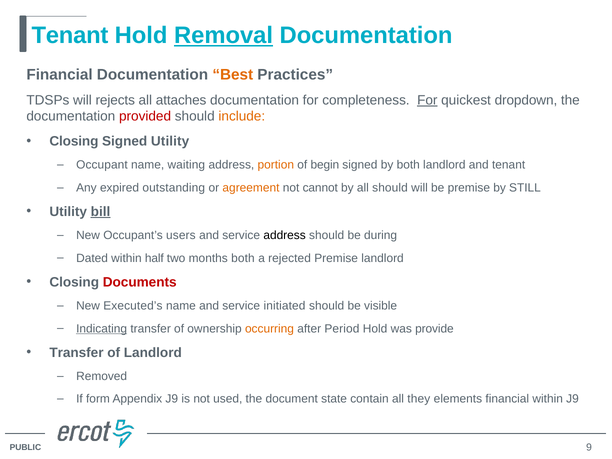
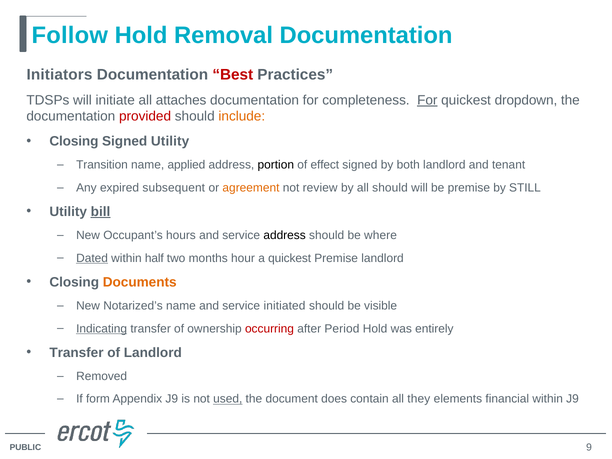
Tenant: Tenant -> Follow (70, 35)
Removal underline: present -> none (224, 35)
Financial: Financial -> Initiators (59, 74)
Best colour: orange -> red (233, 74)
rejects: rejects -> initiate (115, 100)
Occupant: Occupant -> Transition (102, 165)
waiting: waiting -> applied (186, 165)
portion colour: orange -> black (276, 165)
begin: begin -> effect (325, 165)
outstanding: outstanding -> subsequent (174, 188)
cannot: cannot -> review (320, 188)
users: users -> hours (181, 235)
during: during -> where (381, 235)
Dated underline: none -> present (92, 258)
months both: both -> hour (243, 258)
a rejected: rejected -> quickest (290, 258)
Documents colour: red -> orange (140, 282)
Executed’s: Executed’s -> Notarized’s (133, 306)
occurring colour: orange -> red (269, 329)
provide: provide -> entirely (434, 329)
used underline: none -> present (228, 399)
state: state -> does (334, 399)
